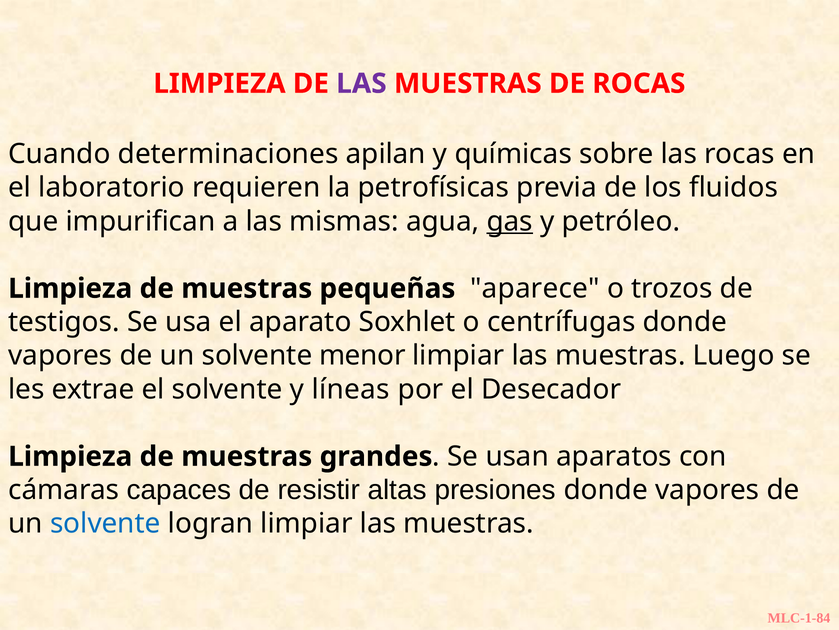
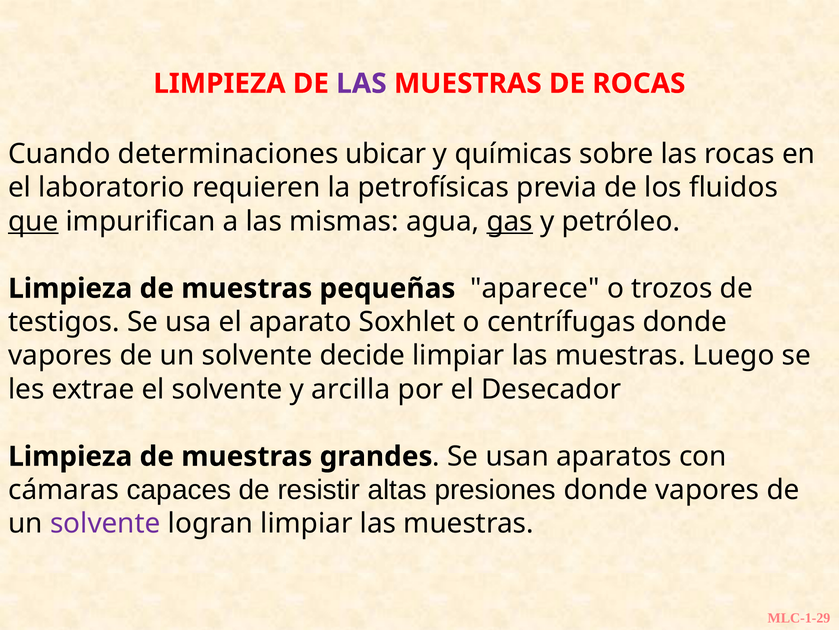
apilan: apilan -> ubicar (386, 154)
que underline: none -> present (33, 221)
menor: menor -> decide (362, 355)
líneas: líneas -> arcilla (351, 389)
solvente colour: blue -> purple (105, 523)
MLC-1-84: MLC-1-84 -> MLC-1-29 (799, 618)
